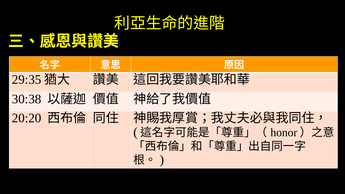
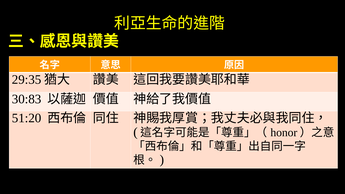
30:38: 30:38 -> 30:83 (27, 99)
20:20: 20:20 -> 51:20 (27, 118)
